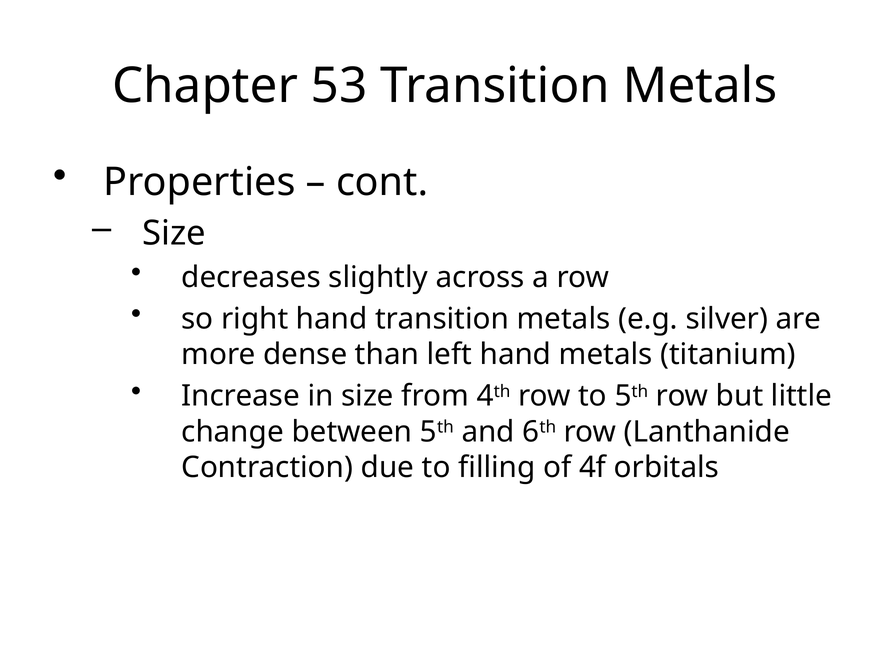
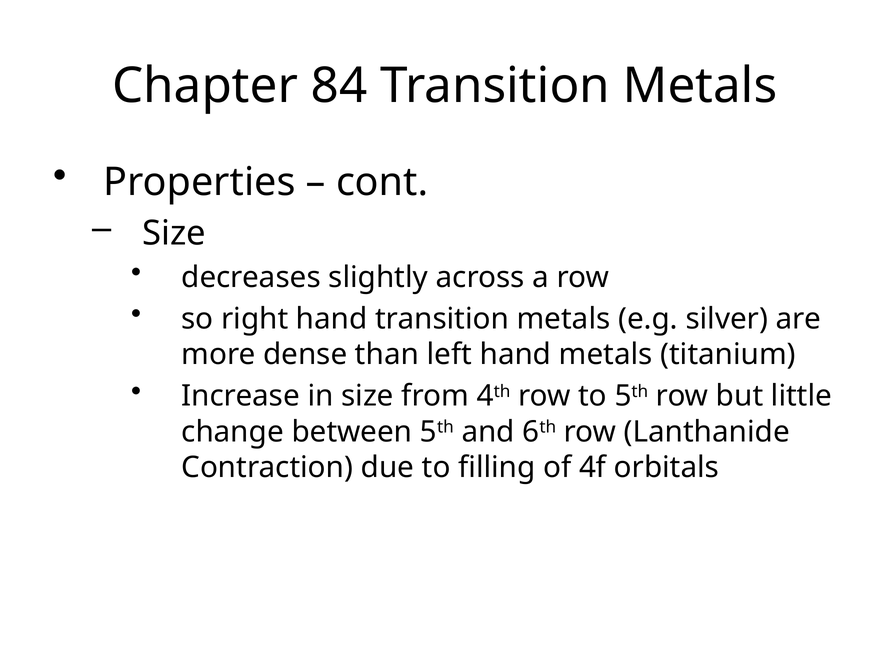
53: 53 -> 84 (339, 86)
